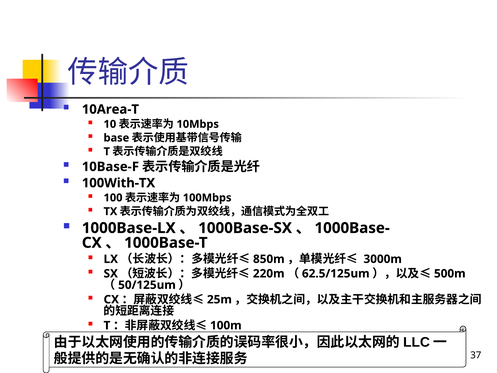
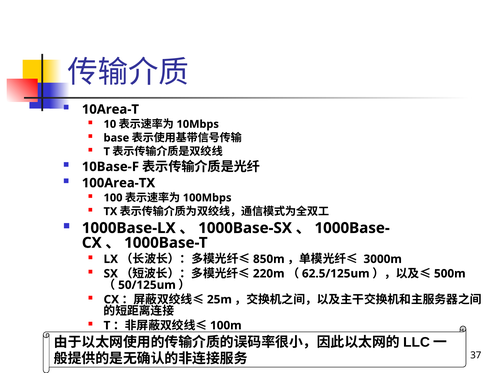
100With-TX: 100With-TX -> 100Area-TX (118, 183)
